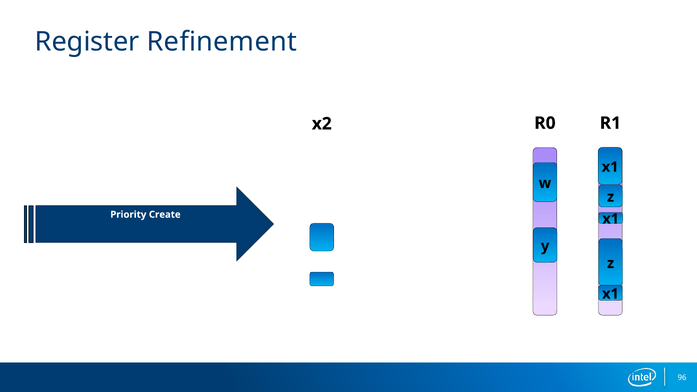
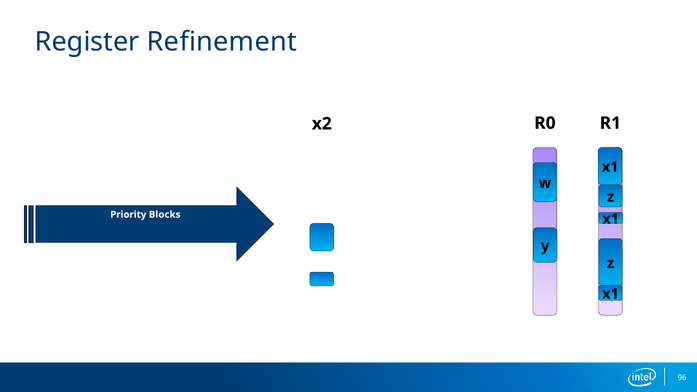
Create: Create -> Blocks (165, 215)
